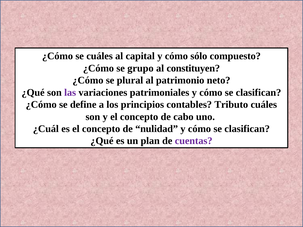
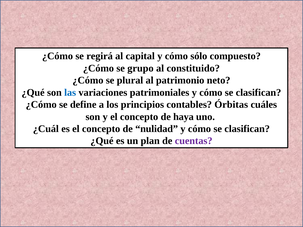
se cuáles: cuáles -> regirá (100, 56)
constituyen: constituyen -> constituido (193, 68)
las colour: purple -> blue (70, 93)
Tributo: Tributo -> Órbitas (231, 105)
cabo: cabo -> haya (183, 117)
